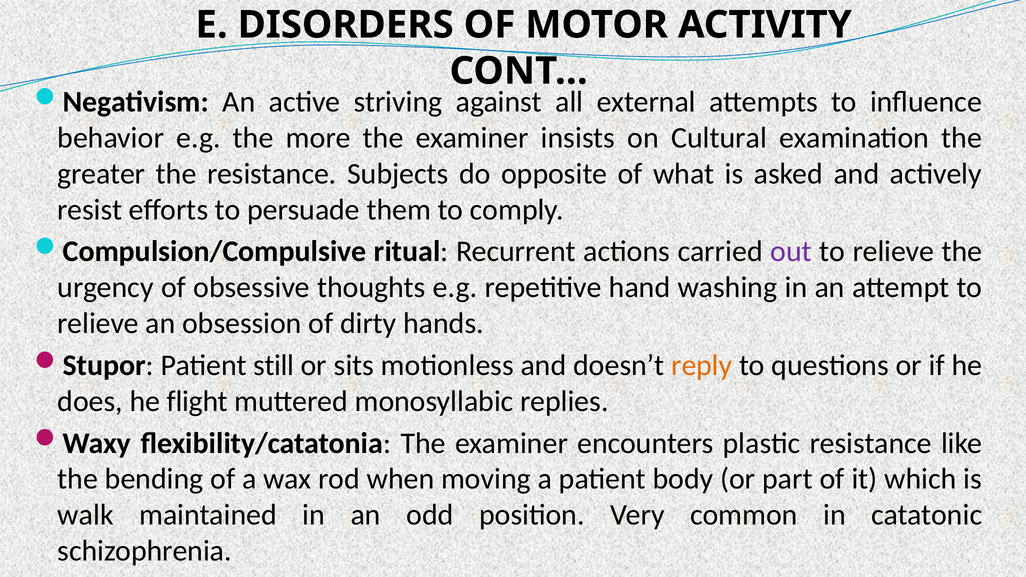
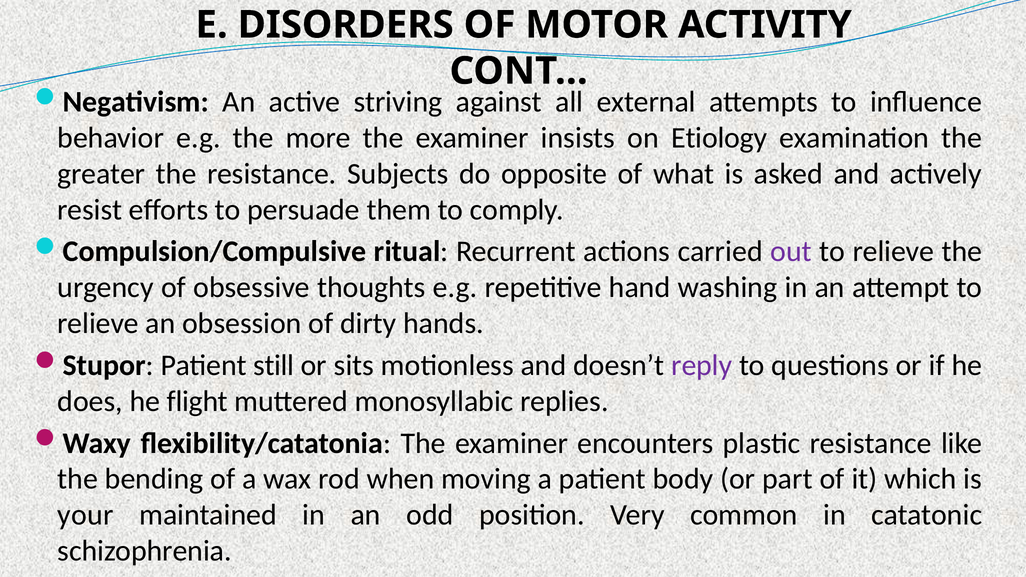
Cultural: Cultural -> Etiology (719, 138)
reply colour: orange -> purple (702, 365)
walk: walk -> your (85, 515)
